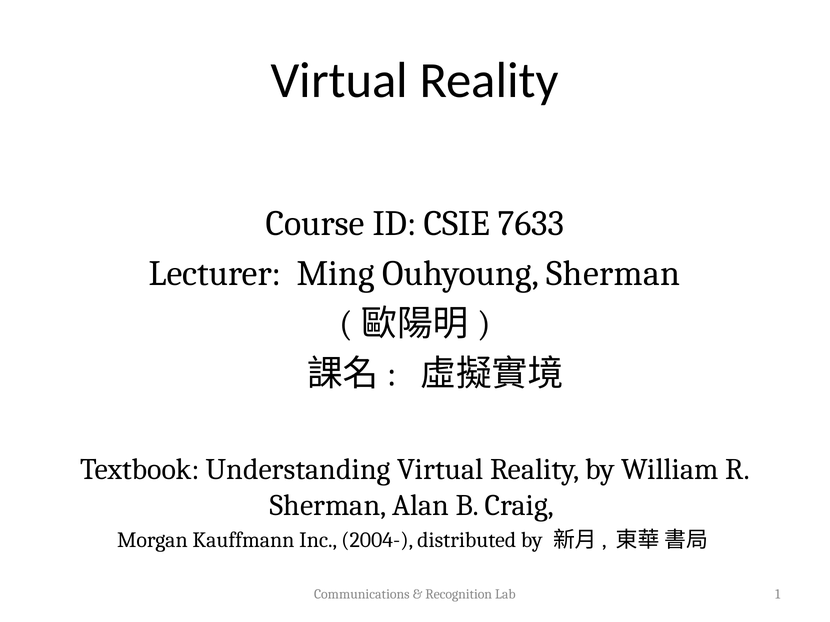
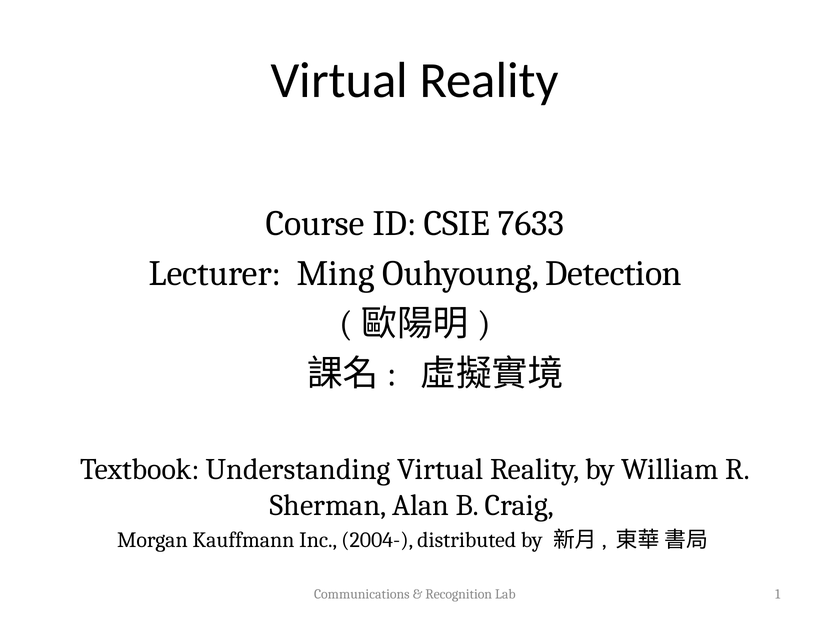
Ouhyoung Sherman: Sherman -> Detection (614, 274)
